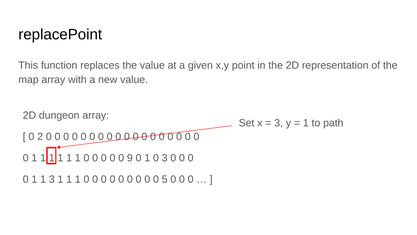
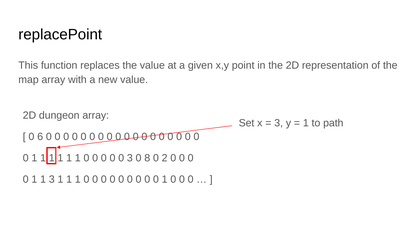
2: 2 -> 6 (40, 136)
0 9: 9 -> 3 (130, 158)
1: 1 -> 8 (147, 158)
0 3: 3 -> 2 (165, 158)
5: 5 -> 1 (165, 179)
